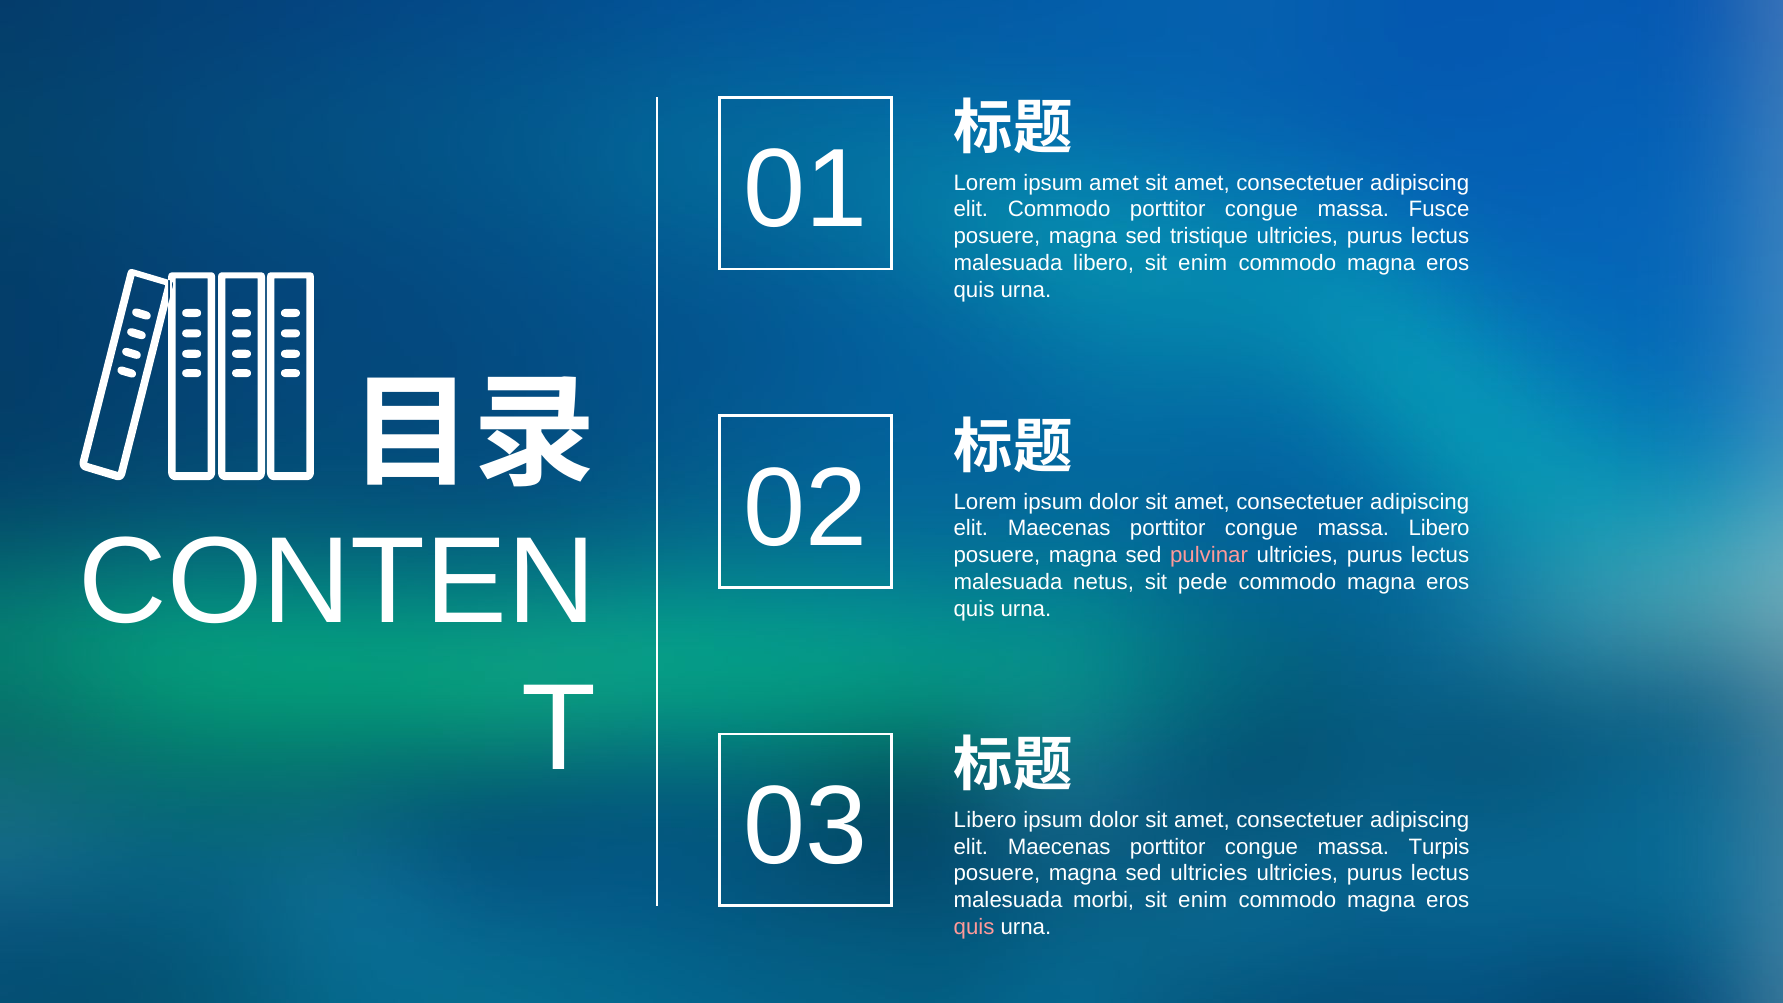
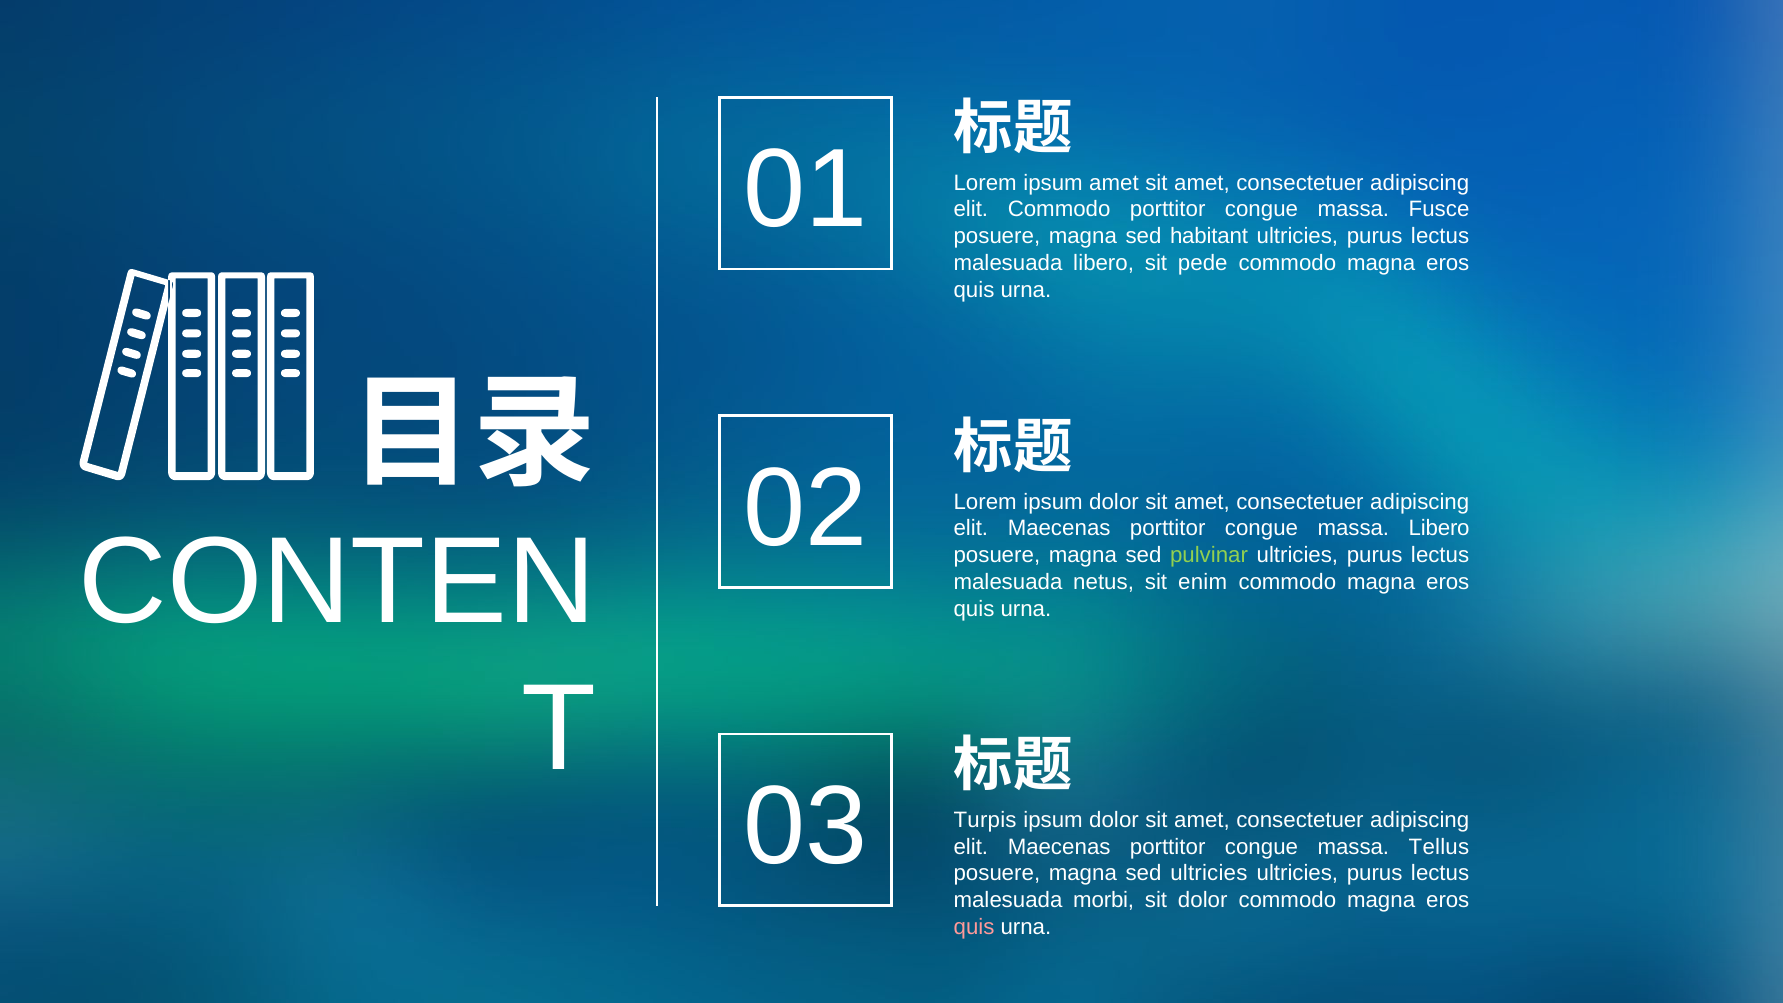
tristique: tristique -> habitant (1209, 236)
libero sit enim: enim -> pede (1203, 263)
pulvinar colour: pink -> light green (1209, 555)
pede: pede -> enim (1203, 582)
Libero: Libero -> Turpis (985, 820)
Turpis: Turpis -> Tellus (1439, 847)
enim: enim -> dolor (1203, 900)
